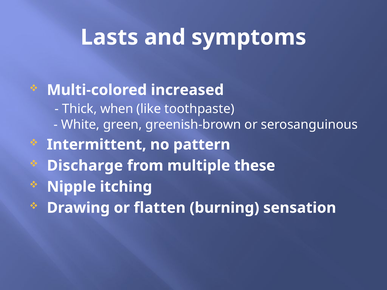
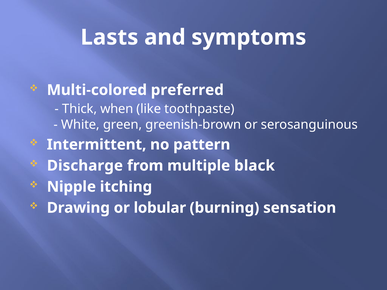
increased: increased -> preferred (187, 90)
these: these -> black (254, 166)
flatten: flatten -> lobular (160, 208)
